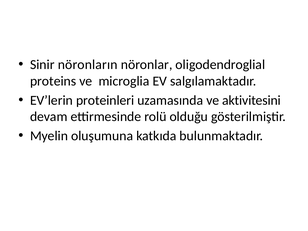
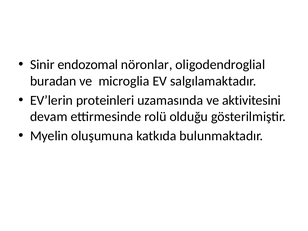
nöronların: nöronların -> endozomal (88, 65)
proteins: proteins -> buradan (53, 81)
